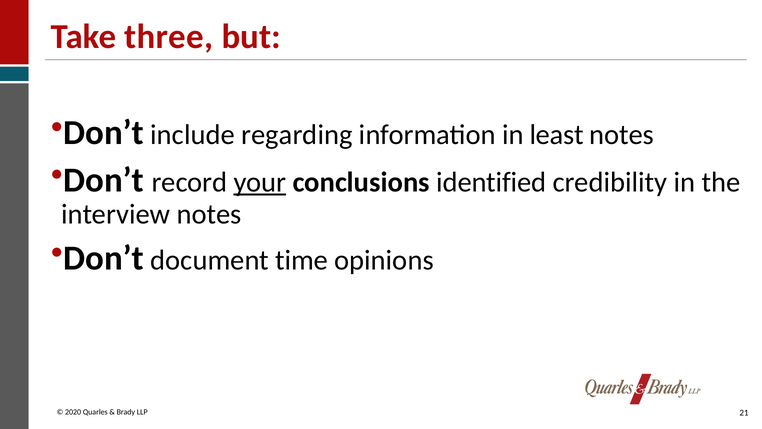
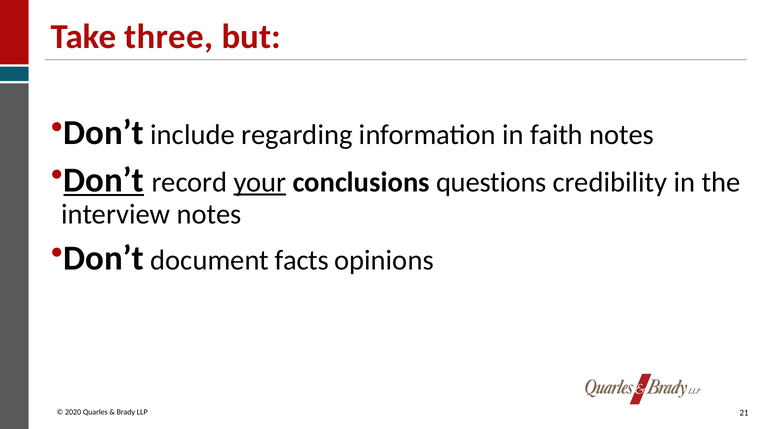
least: least -> faith (557, 135)
Don’t underline: none -> present (104, 180)
identified: identified -> questions (491, 182)
time: time -> facts (302, 260)
